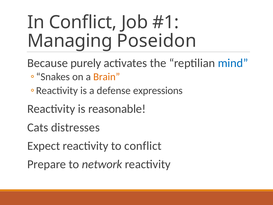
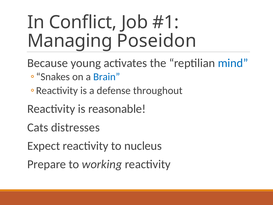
purely: purely -> young (86, 63)
Brain colour: orange -> blue (107, 77)
expressions: expressions -> throughout (158, 90)
to conflict: conflict -> nucleus (143, 146)
network: network -> working (102, 164)
